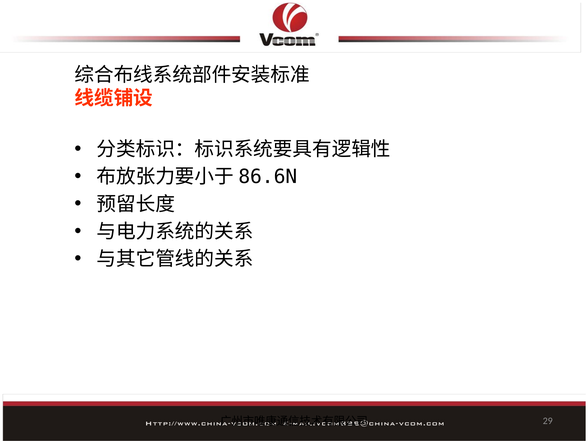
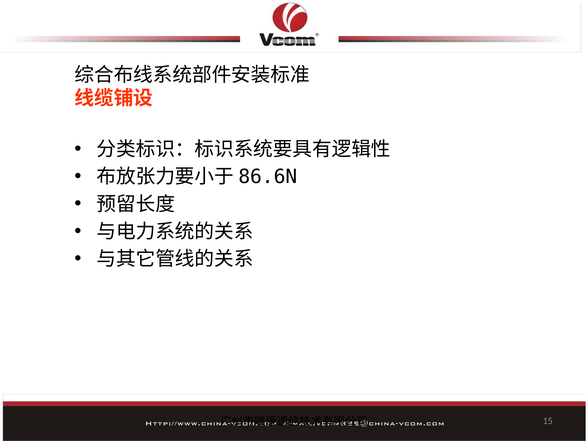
29: 29 -> 15 (548, 421)
